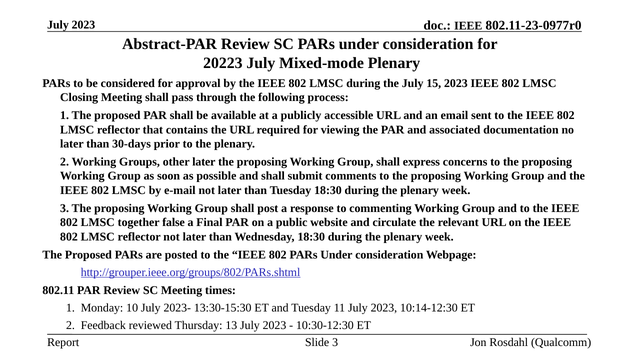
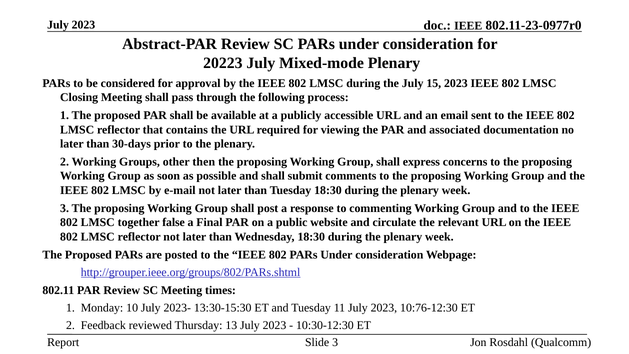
other later: later -> then (204, 162)
10:14-12:30: 10:14-12:30 -> 10:76-12:30 (429, 308)
